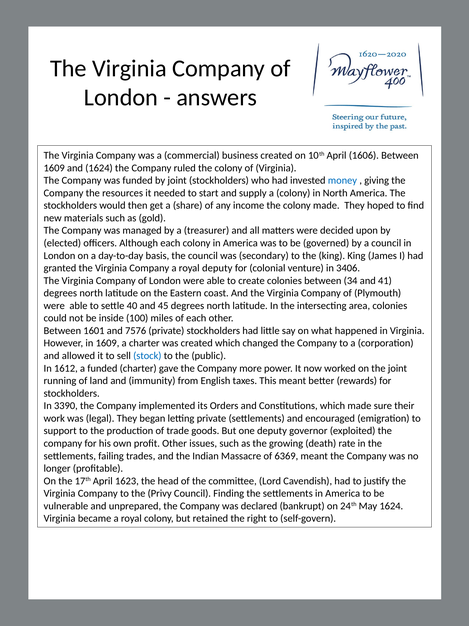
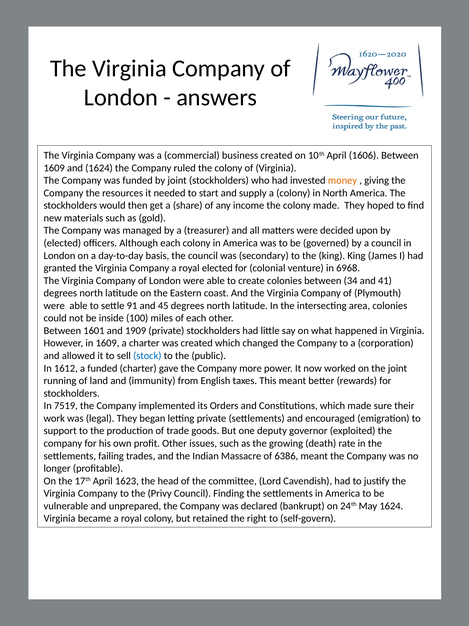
money colour: blue -> orange (342, 180)
royal deputy: deputy -> elected (217, 268)
3406: 3406 -> 6968 (348, 268)
40: 40 -> 91 (132, 305)
7576: 7576 -> 1909 (136, 330)
3390: 3390 -> 7519 (66, 405)
6369: 6369 -> 6386 (286, 455)
